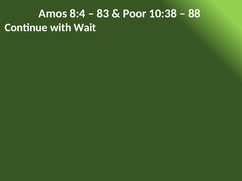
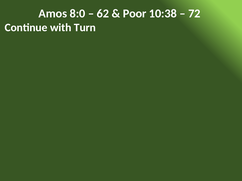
8:4: 8:4 -> 8:0 (78, 14)
83: 83 -> 62 (103, 14)
88: 88 -> 72 (194, 14)
Wait: Wait -> Turn (85, 28)
